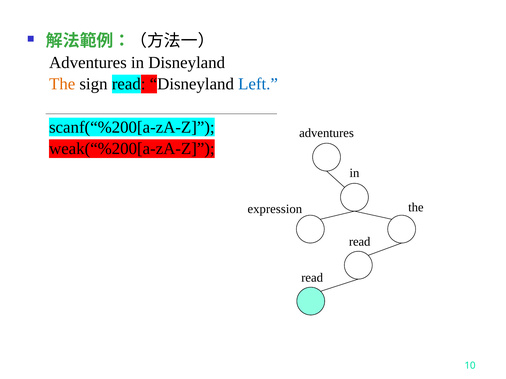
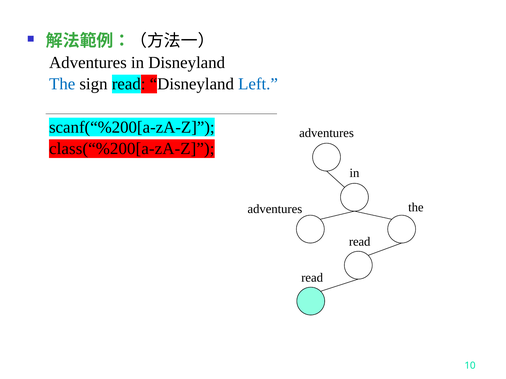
The colour: orange -> blue (62, 84)
weak(“%200[a-zA-Z: weak(“%200[a-zA-Z -> class(“%200[a-zA-Z (132, 149)
expression: expression -> adventures (275, 209)
